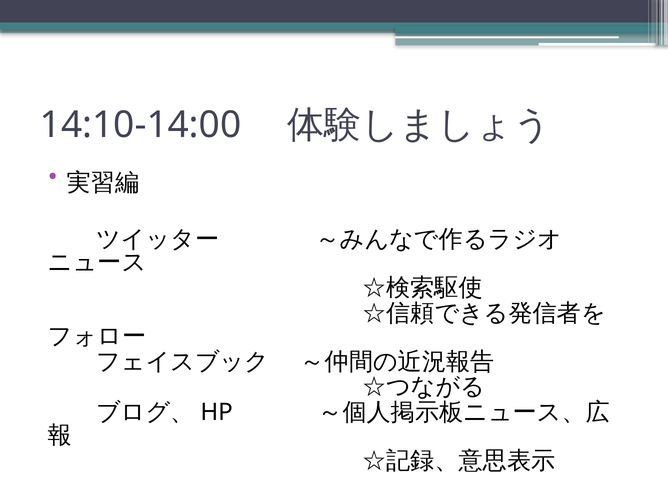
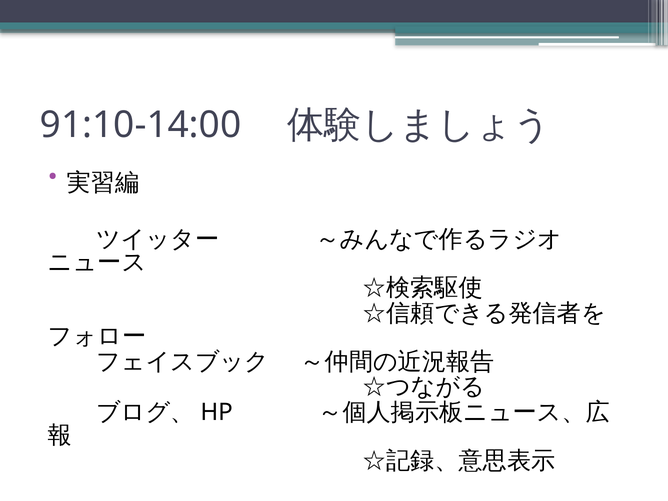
14:10-14:00: 14:10-14:00 -> 91:10-14:00 (141, 125)
